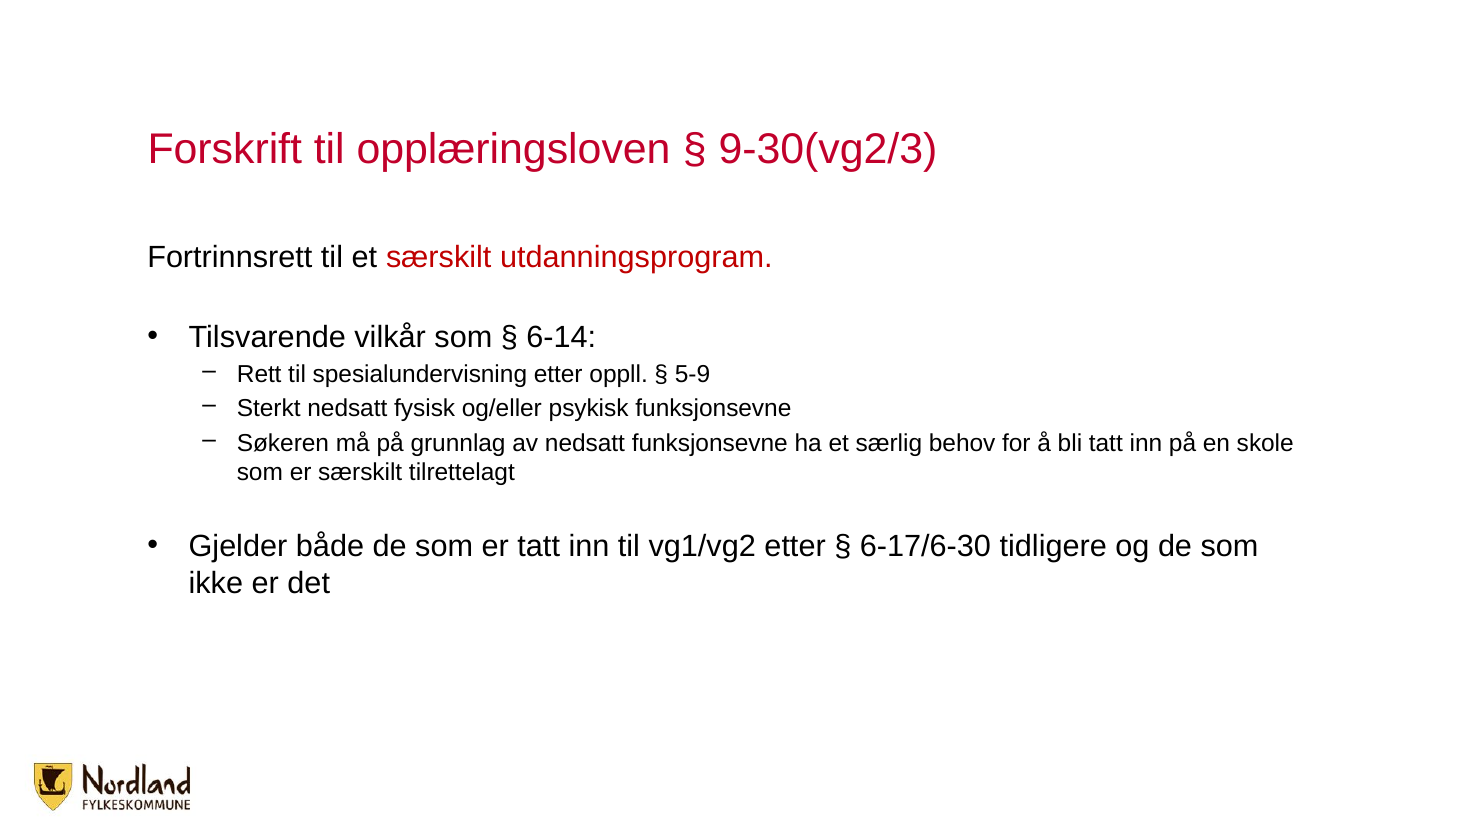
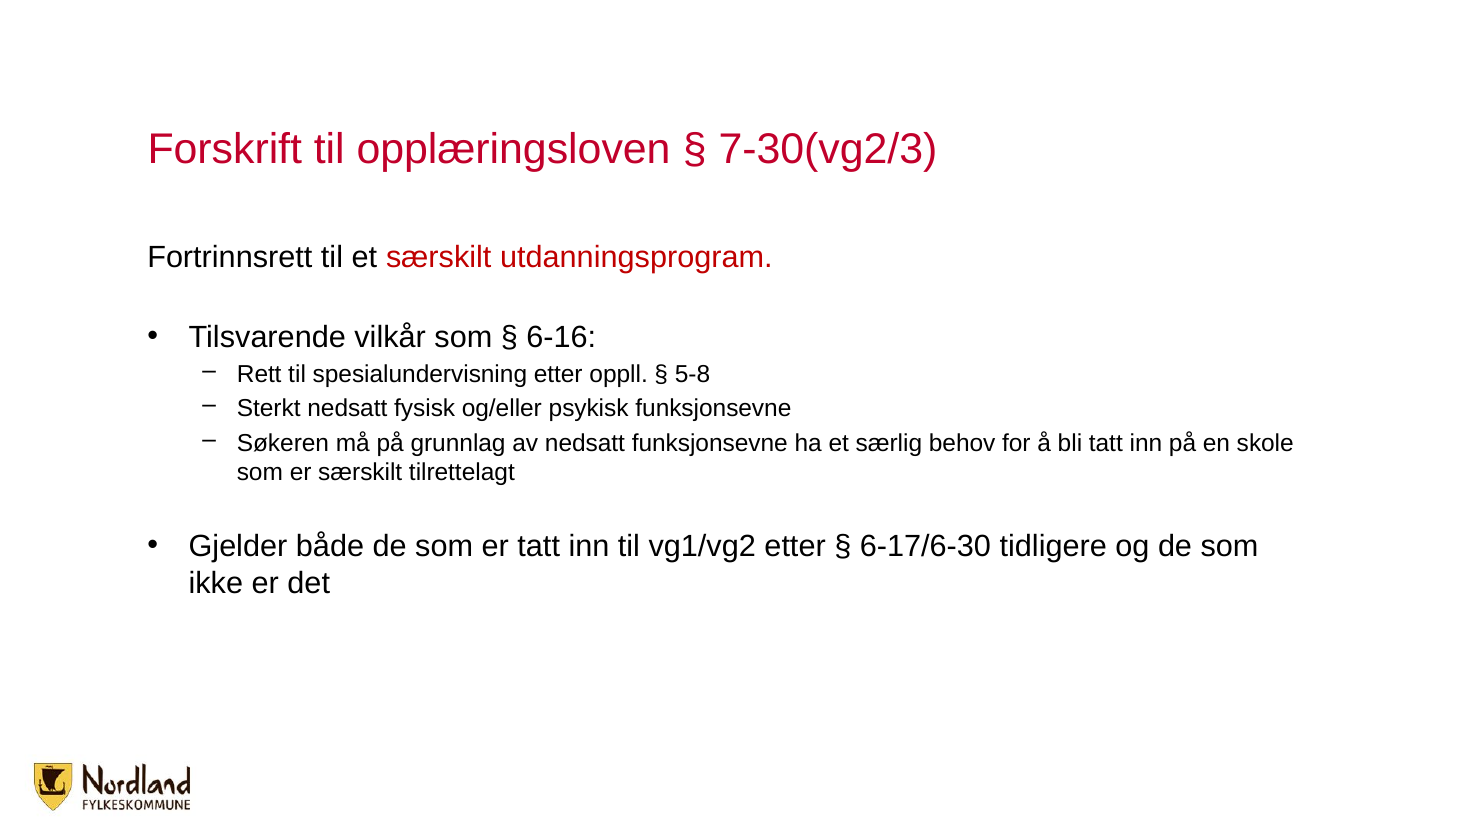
9-30(vg2/3: 9-30(vg2/3 -> 7-30(vg2/3 (828, 149)
6-14: 6-14 -> 6-16 (561, 337)
5-9: 5-9 -> 5-8 (692, 374)
